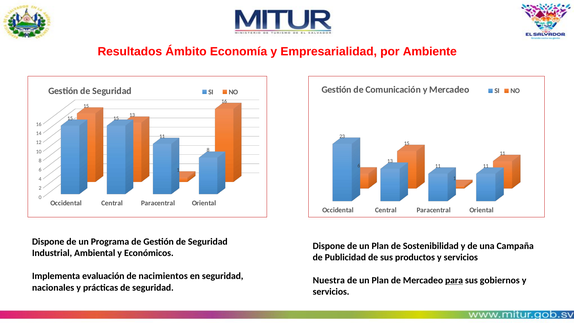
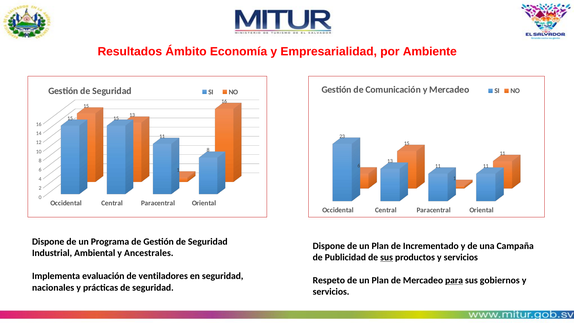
Sostenibilidad: Sostenibilidad -> Incrementado (431, 246)
Económicos: Económicos -> Ancestrales (149, 253)
sus underline: none -> present (387, 257)
nacimientos: nacimientos -> ventiladores (163, 276)
Nuestra: Nuestra -> Respeto (329, 280)
